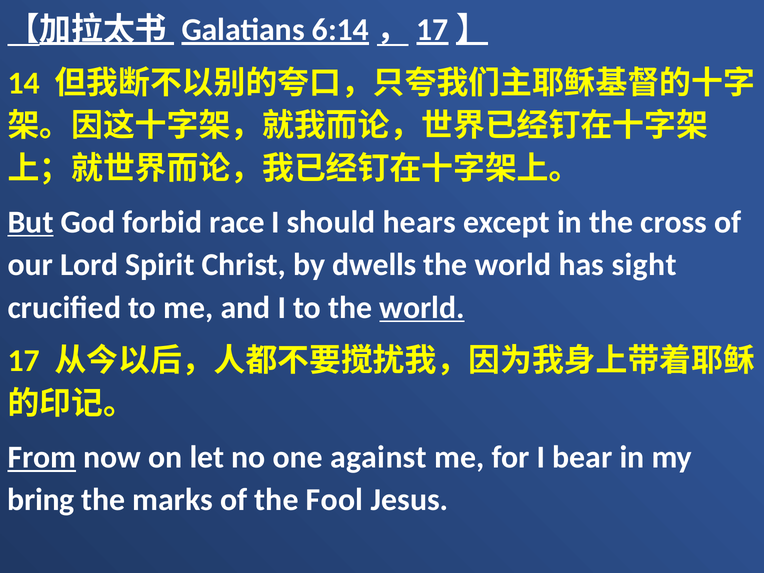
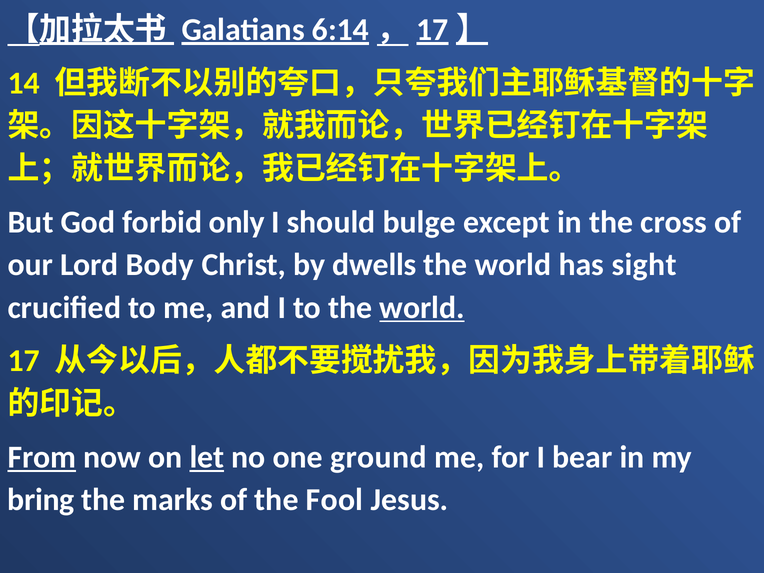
But underline: present -> none (31, 222)
race: race -> only (237, 222)
hears: hears -> bulge (419, 222)
Spirit: Spirit -> Body (160, 265)
let underline: none -> present (207, 457)
against: against -> ground (378, 457)
